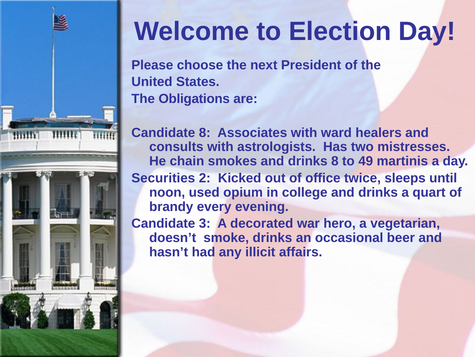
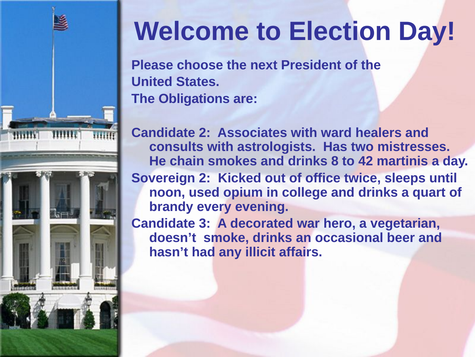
Candidate 8: 8 -> 2 (205, 132)
49: 49 -> 42 (366, 161)
Securities: Securities -> Sovereign (163, 178)
